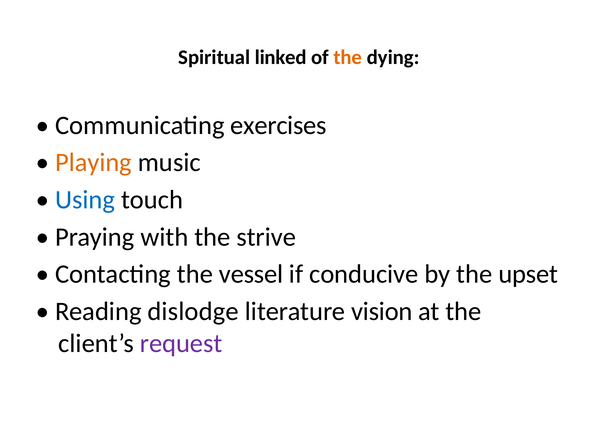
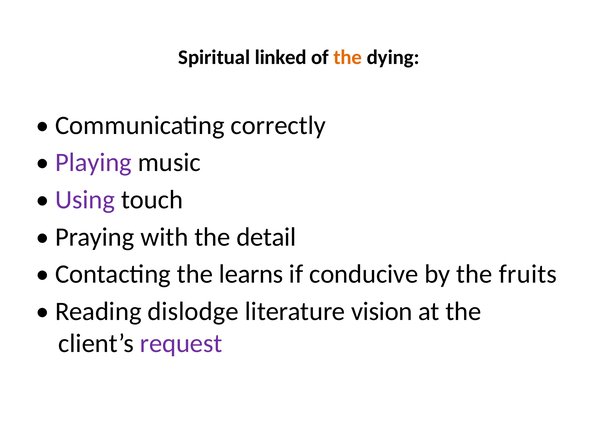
exercises: exercises -> correctly (278, 125)
Playing colour: orange -> purple (93, 163)
Using colour: blue -> purple (85, 200)
strive: strive -> detail (266, 237)
vessel: vessel -> learns (251, 274)
upset: upset -> fruits (528, 274)
